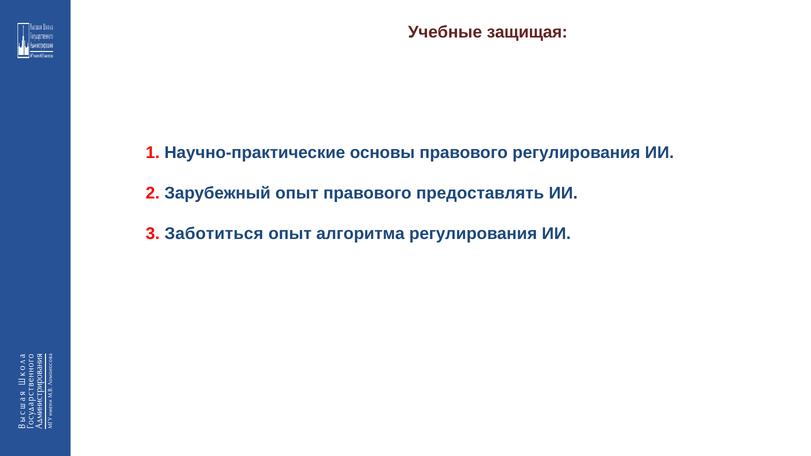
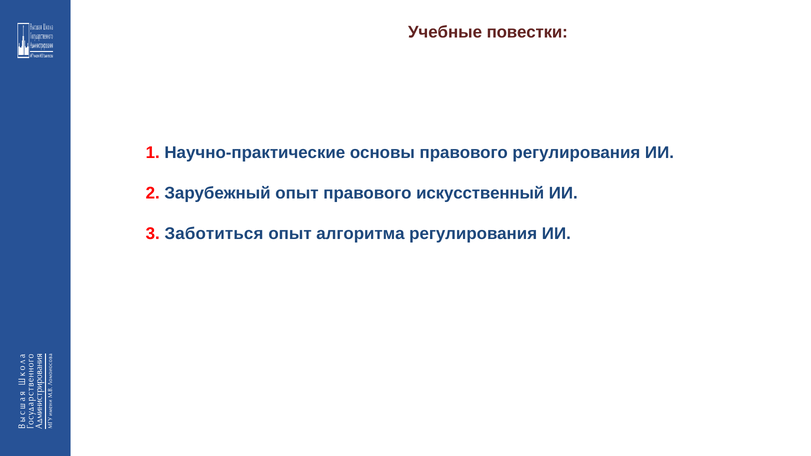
защищая: защищая -> повестки (527, 32)
предоставлять: предоставлять -> искусственный (480, 193)
